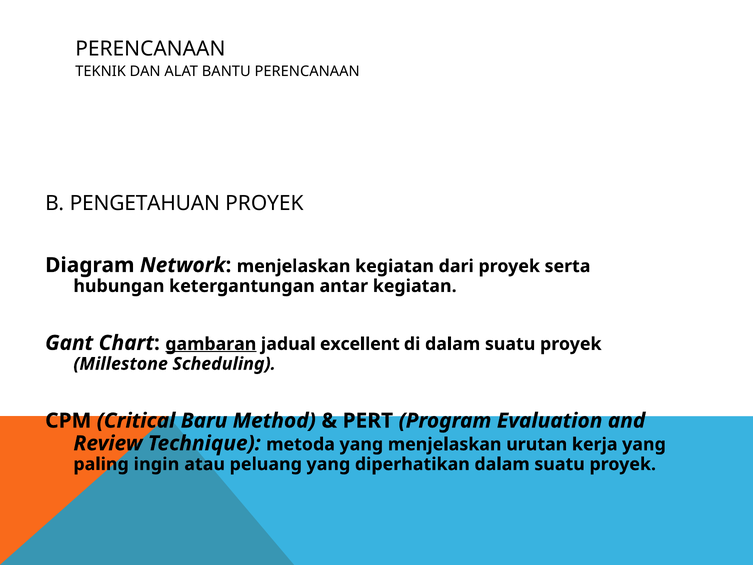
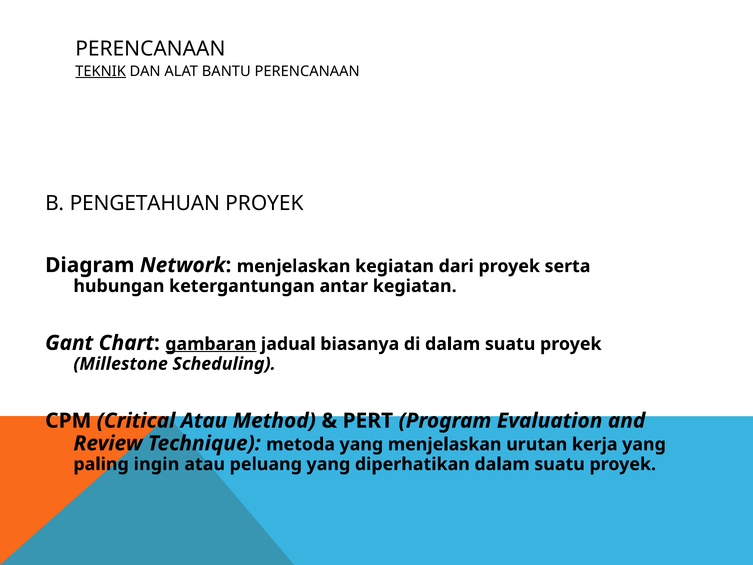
TEKNIK underline: none -> present (101, 71)
excellent: excellent -> biasanya (360, 344)
Critical Baru: Baru -> Atau (204, 421)
